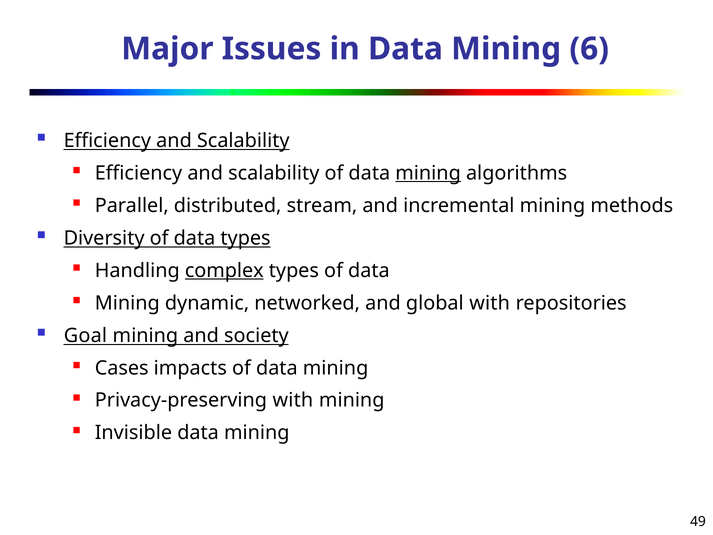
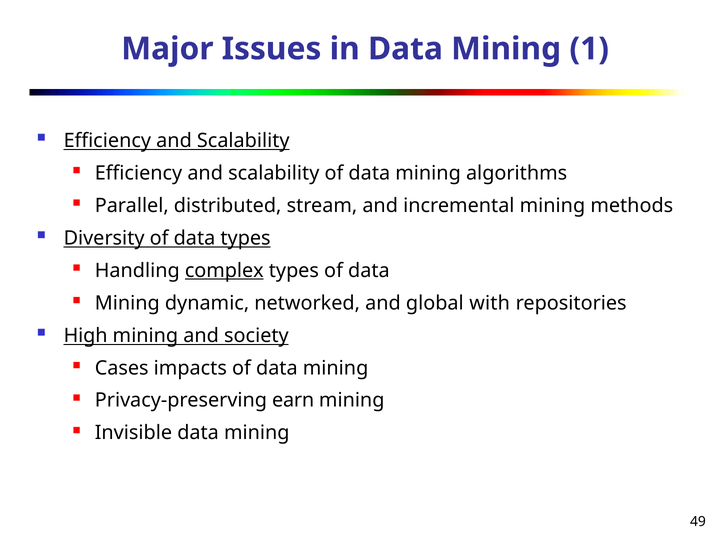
6: 6 -> 1 (589, 49)
mining underline: present -> none (428, 173)
Goal: Goal -> High (86, 335)
Privacy-preserving with: with -> earn (293, 400)
